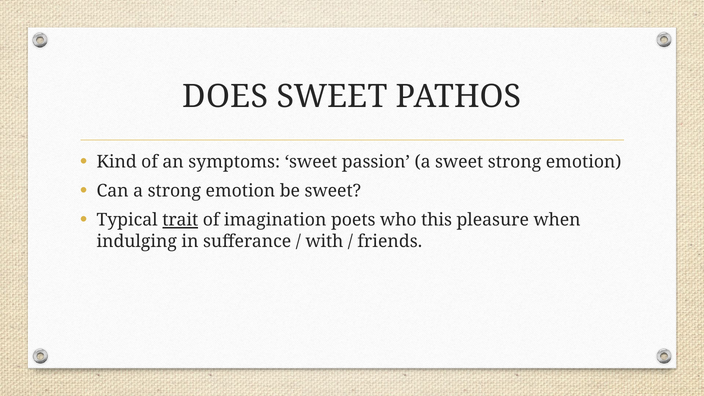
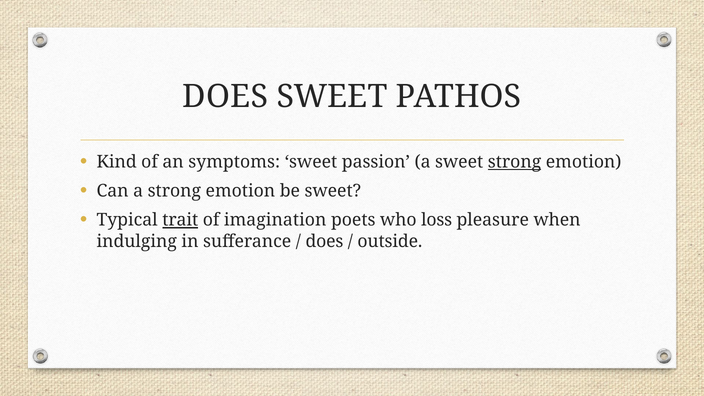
strong underline: none -> present (515, 162)
this: this -> loss (437, 220)
with: with -> does (324, 241)
friends: friends -> outside (390, 241)
